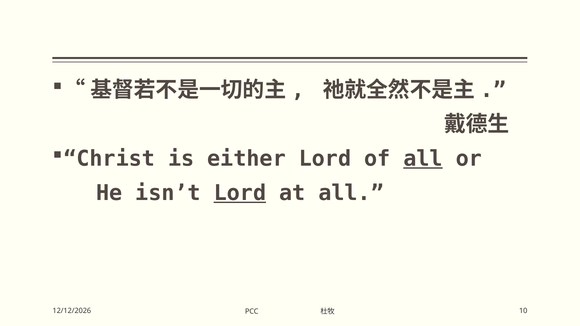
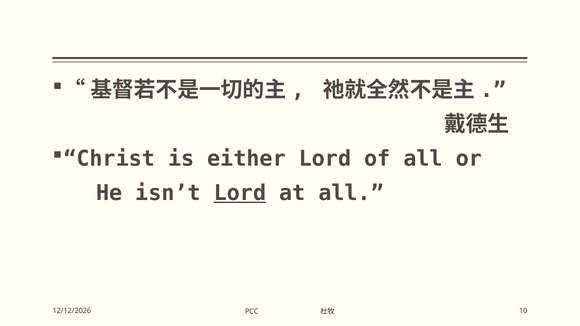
all underline: present -> none (423, 159)
